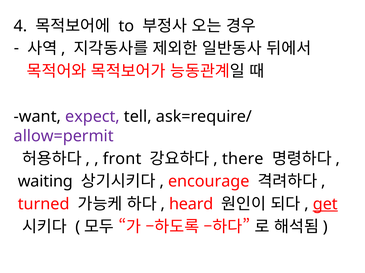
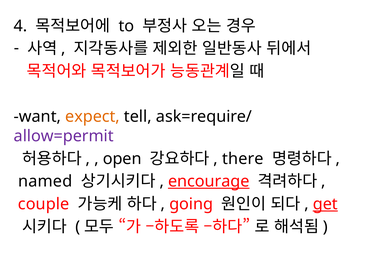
expect colour: purple -> orange (92, 117)
front: front -> open (122, 159)
waiting: waiting -> named (45, 182)
encourage underline: none -> present (209, 182)
turned: turned -> couple (44, 205)
heard: heard -> going (191, 205)
